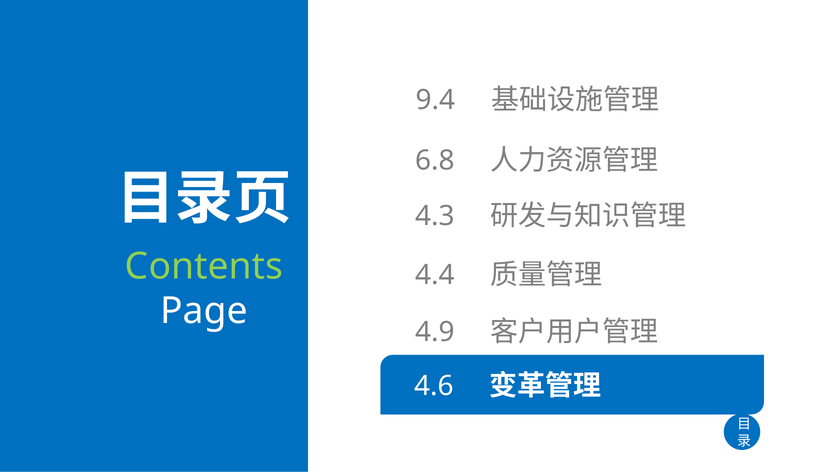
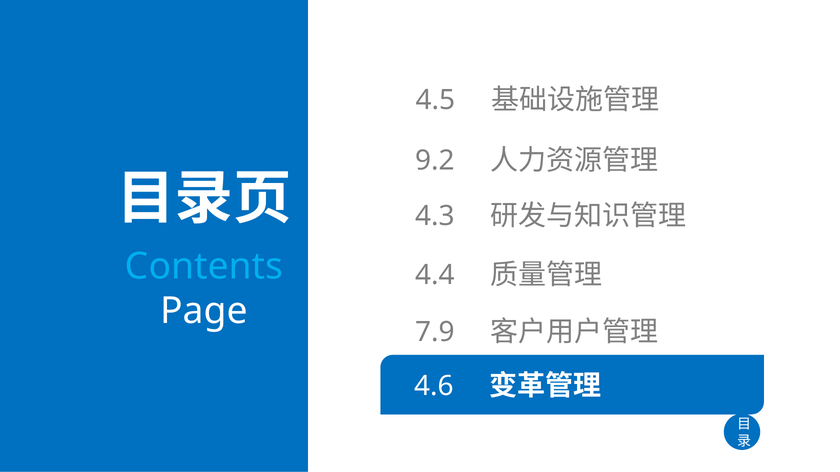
9.4: 9.4 -> 4.5 (436, 100)
6.8: 6.8 -> 9.2 (435, 161)
Contents colour: light green -> light blue (204, 267)
4.9: 4.9 -> 7.9 (435, 333)
